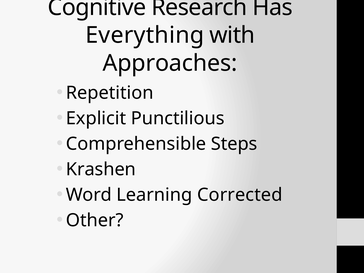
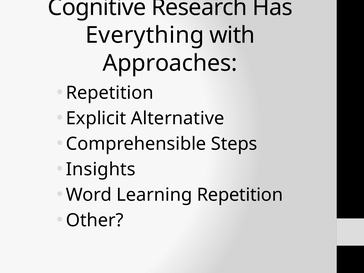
Punctilious: Punctilious -> Alternative (178, 118)
Krashen: Krashen -> Insights (101, 169)
Learning Corrected: Corrected -> Repetition (240, 195)
